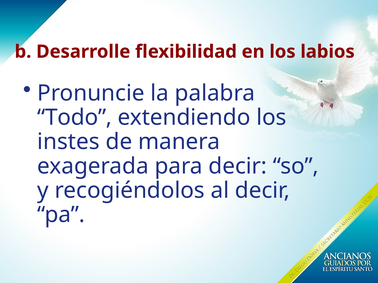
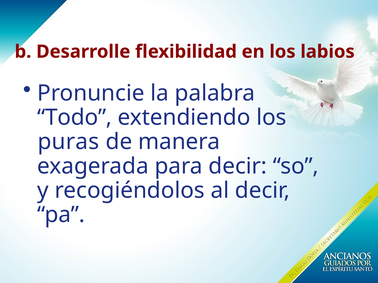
instes: instes -> puras (68, 142)
